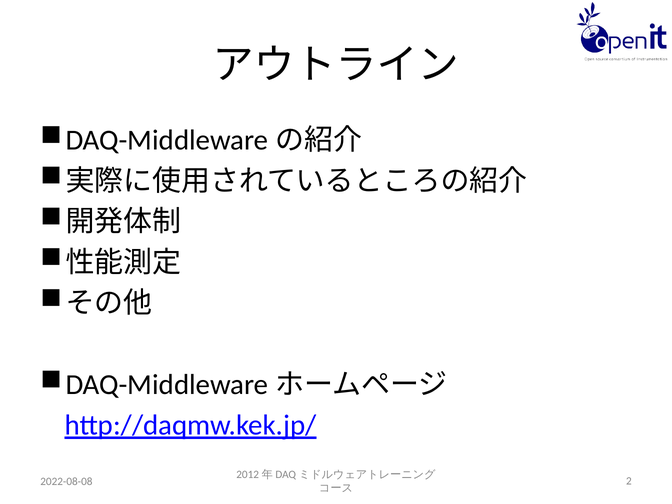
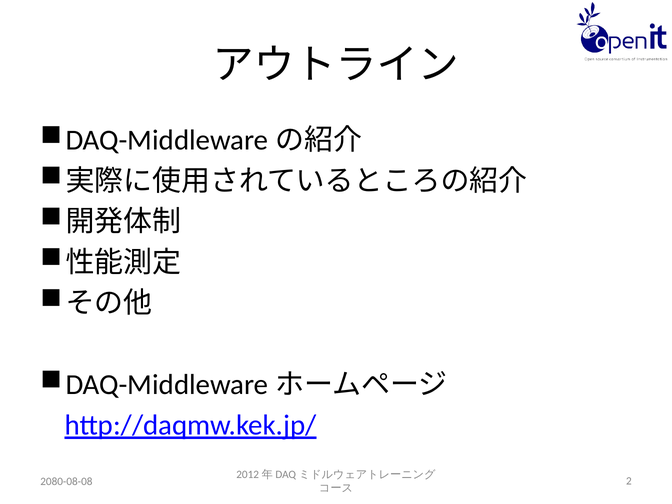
2022-08-08: 2022-08-08 -> 2080-08-08 (66, 481)
